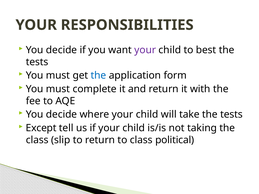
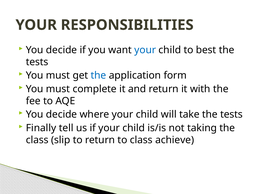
your colour: purple -> blue (145, 50)
Except: Except -> Finally (41, 128)
political: political -> achieve (175, 140)
